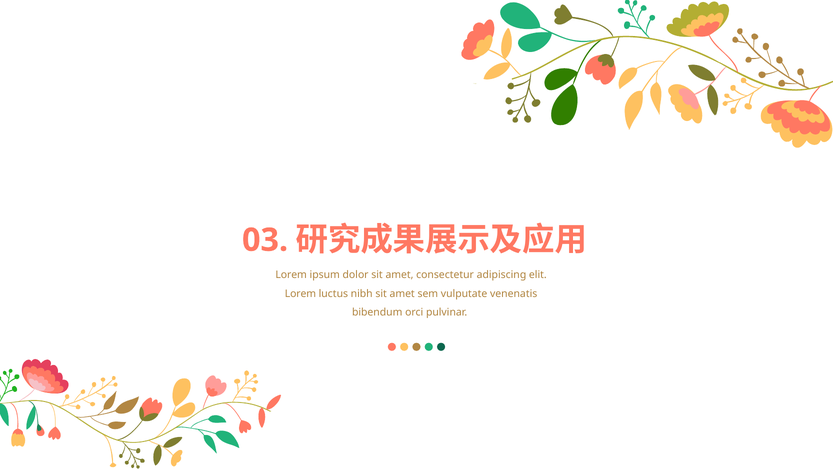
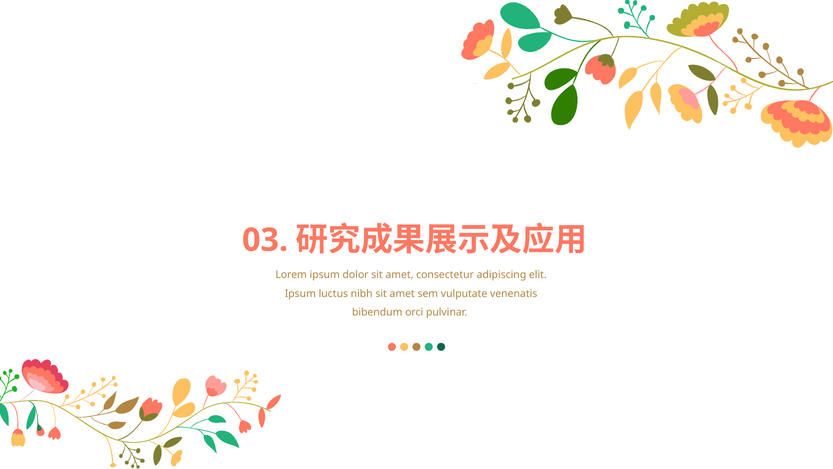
Lorem: Lorem -> Ipsum (300, 293)
